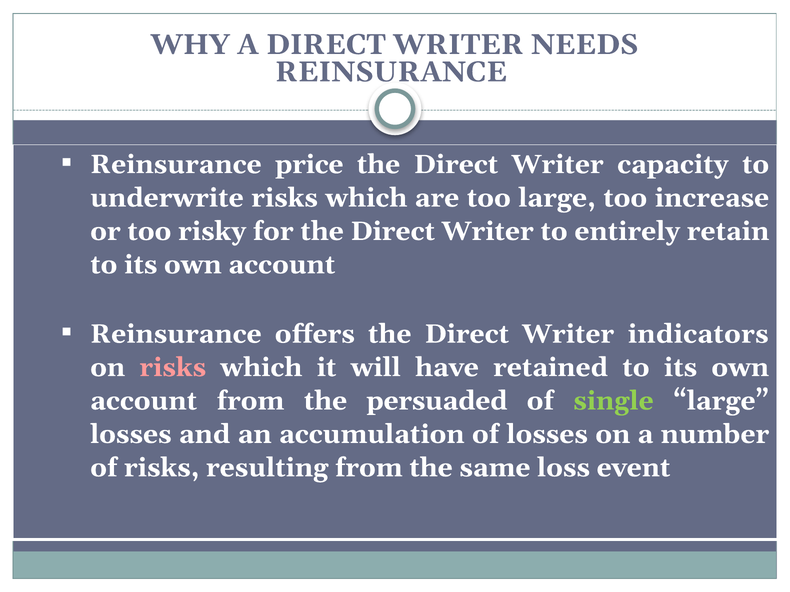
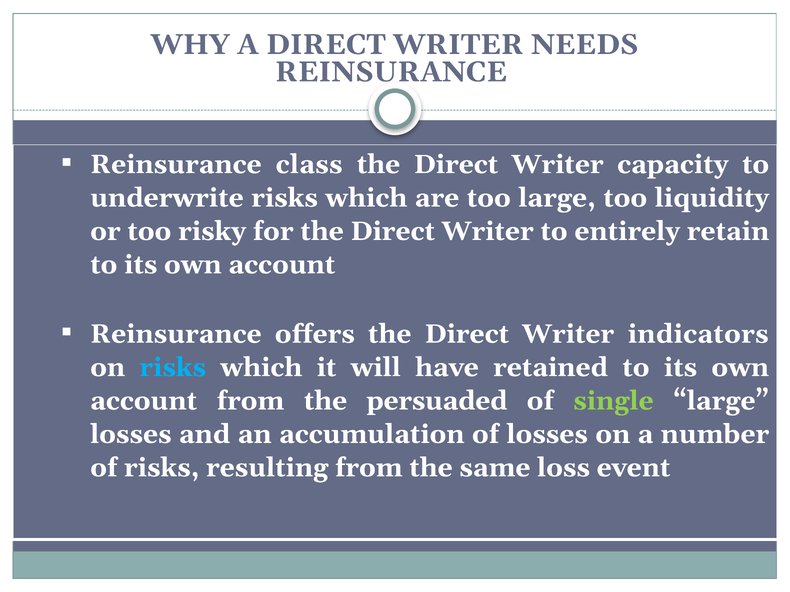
price: price -> class (309, 165)
increase: increase -> liquidity (712, 198)
risks colour: pink -> light blue (173, 368)
